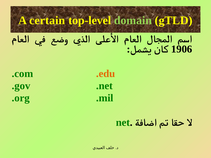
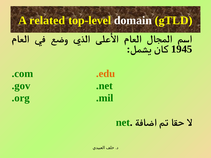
certain: certain -> related (47, 20)
domain colour: light green -> white (133, 20)
1906: 1906 -> 1945 (182, 49)
